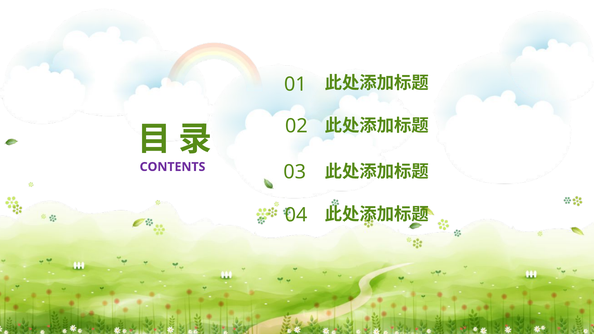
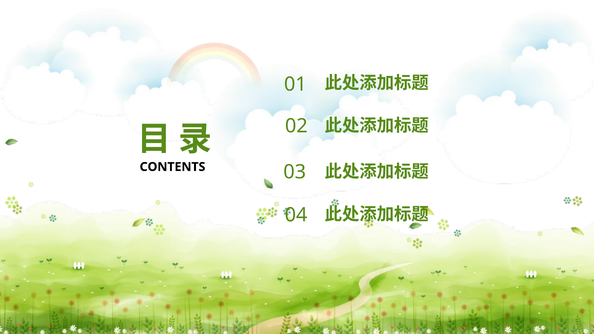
CONTENTS colour: purple -> black (173, 167)
